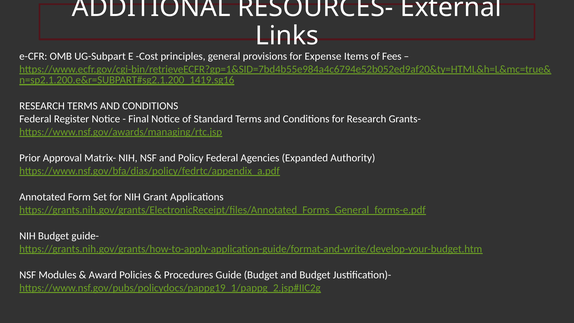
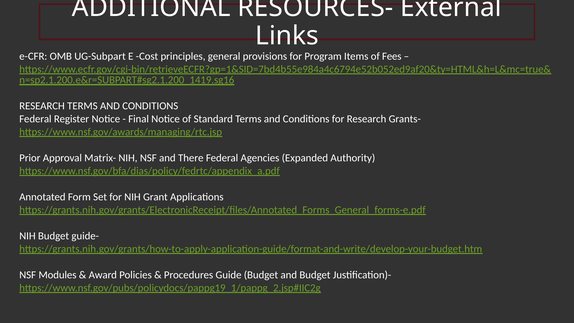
Expense: Expense -> Program (323, 56)
Policy: Policy -> There (191, 158)
